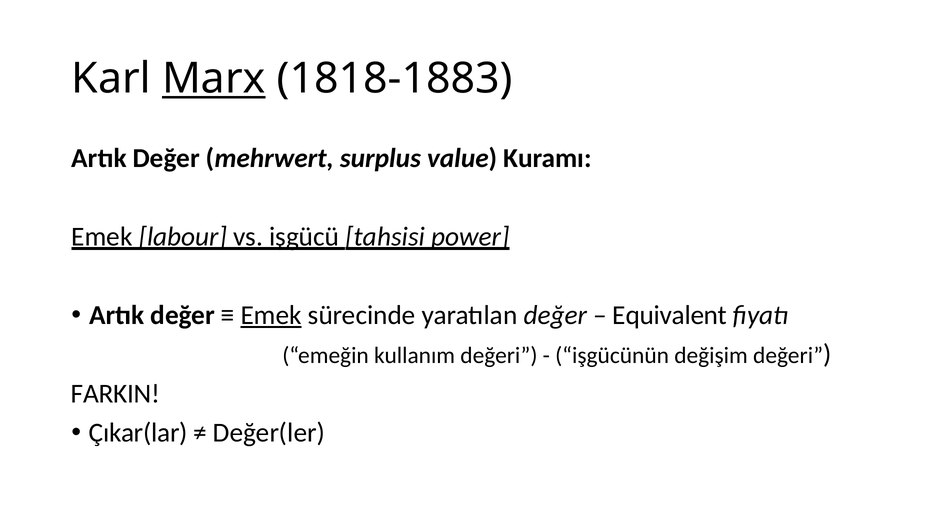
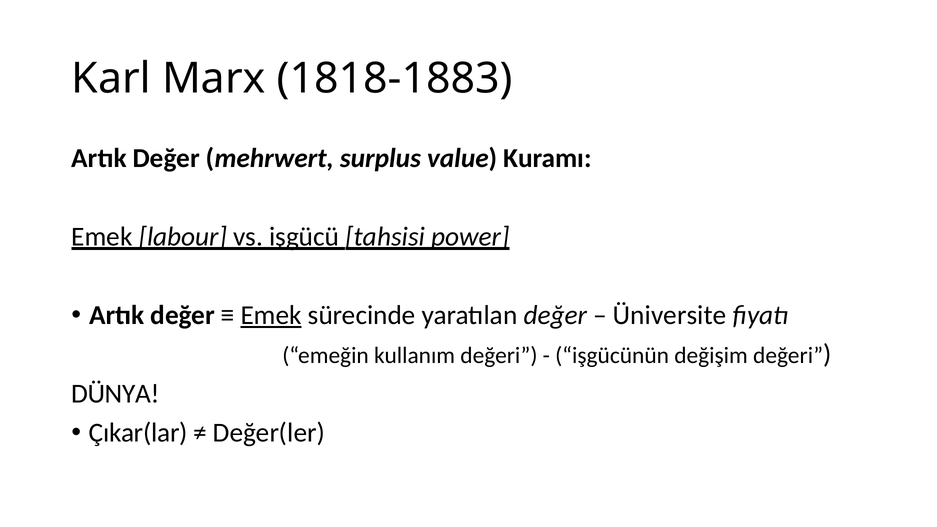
Marx underline: present -> none (214, 79)
Equivalent: Equivalent -> Üniversite (670, 315)
FARKIN: FARKIN -> DÜNYA (115, 394)
